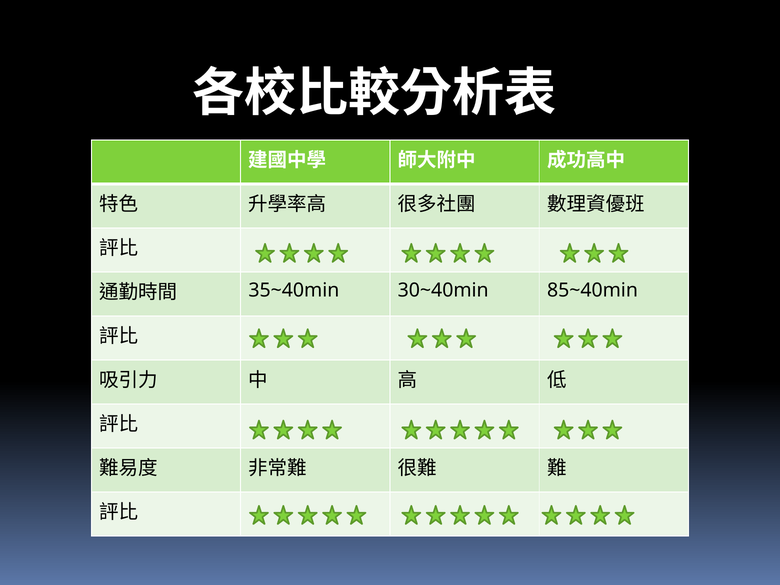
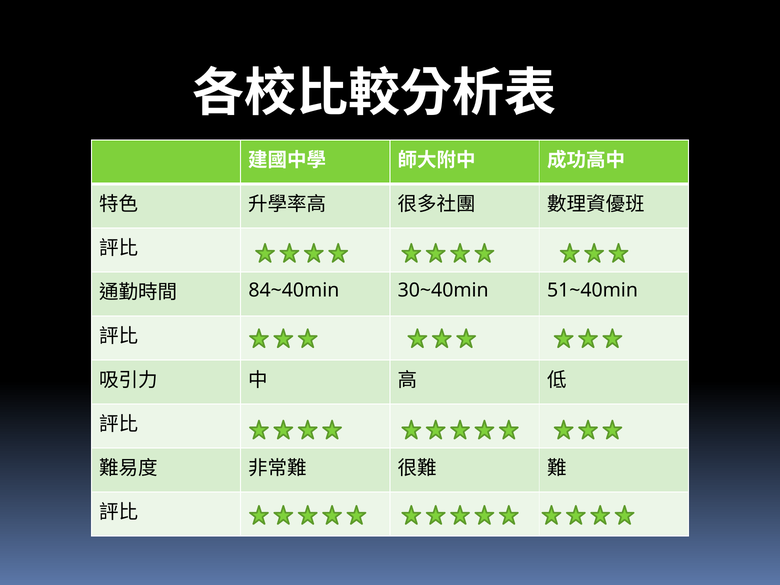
35~40min: 35~40min -> 84~40min (294, 290)
85~40min: 85~40min -> 51~40min (592, 290)
